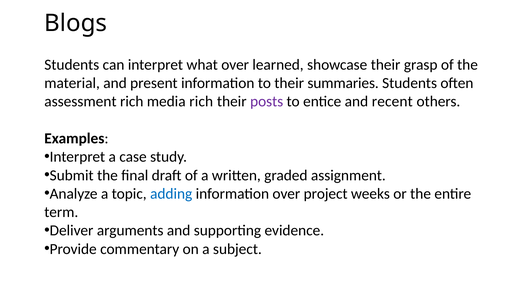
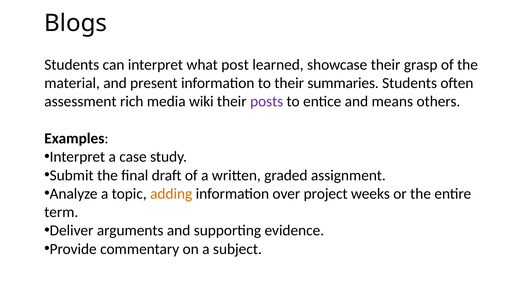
what over: over -> post (235, 65)
media rich: rich -> wiki (201, 102)
recent: recent -> means (392, 102)
adding colour: blue -> orange (171, 194)
